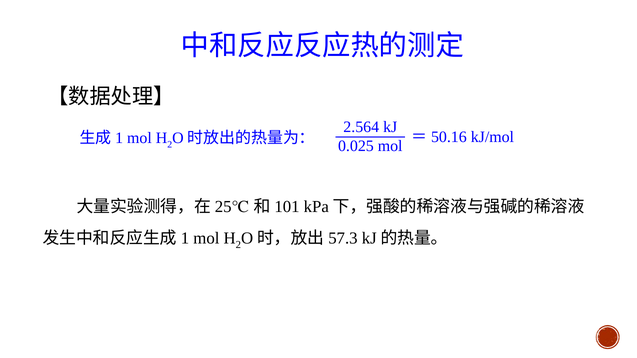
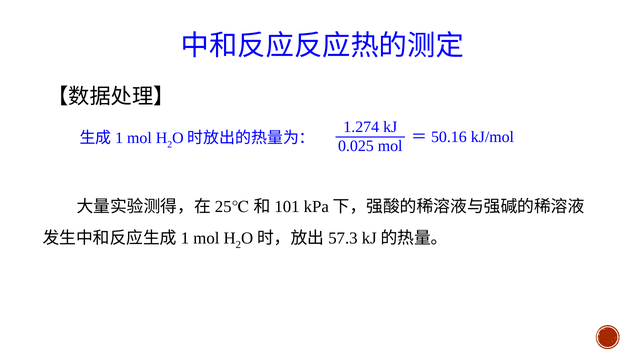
2.564: 2.564 -> 1.274 (361, 127)
